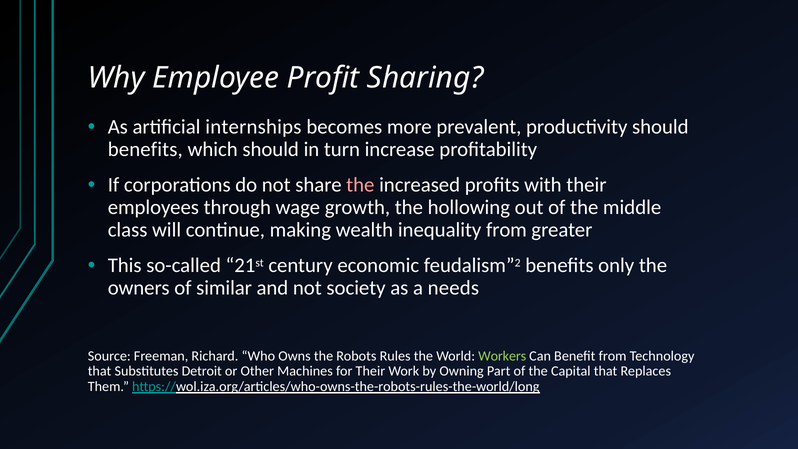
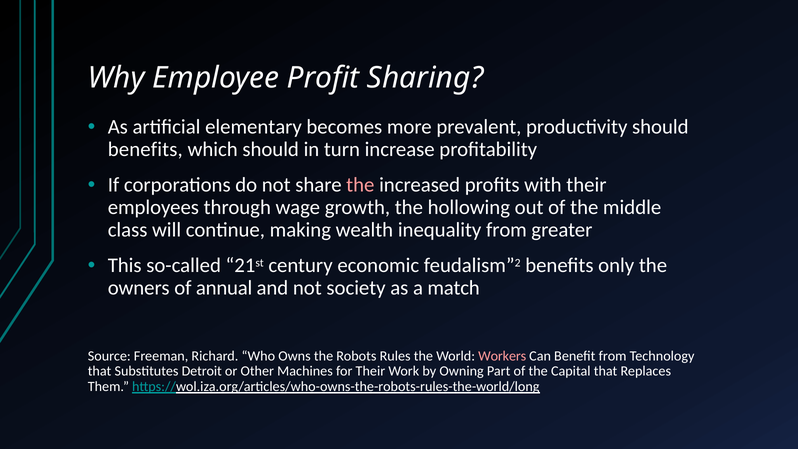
internships: internships -> elementary (253, 127)
similar: similar -> annual (224, 288)
needs: needs -> match (454, 288)
Workers colour: light green -> pink (502, 356)
